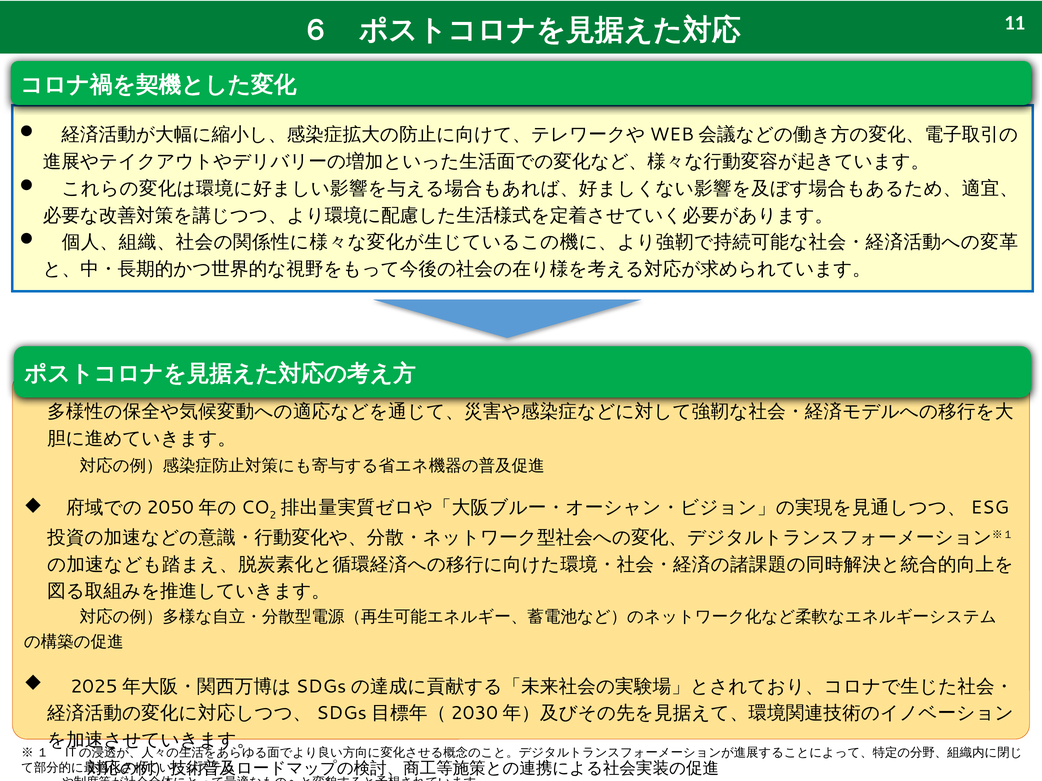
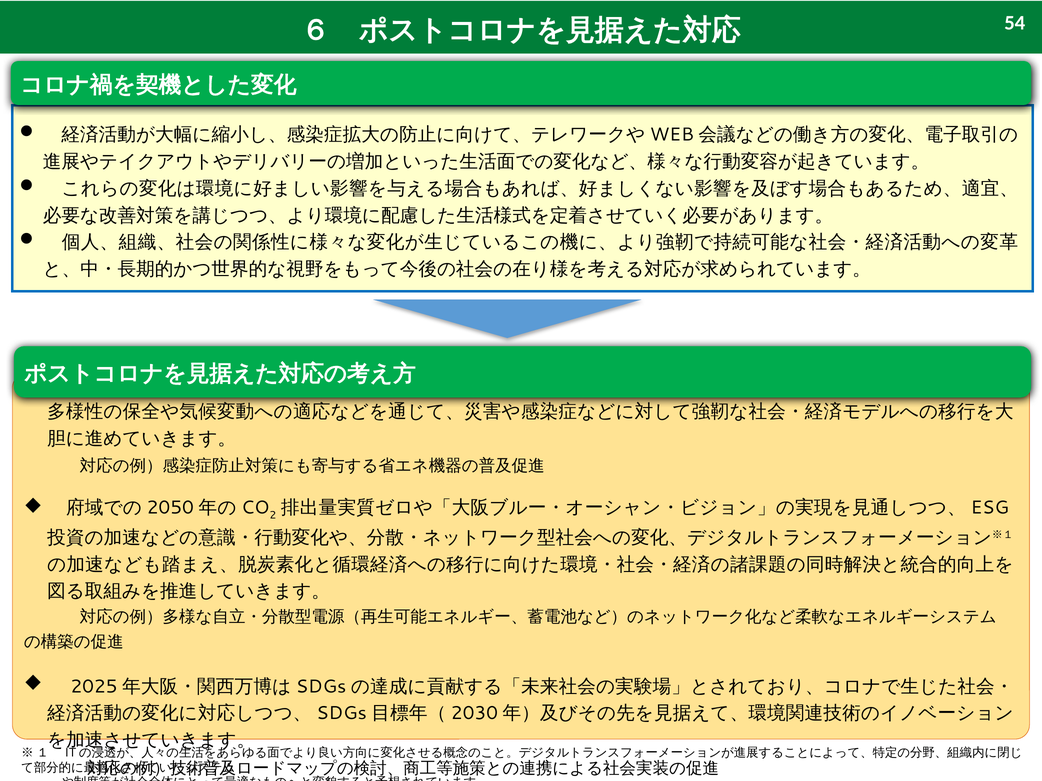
11: 11 -> 54 (1015, 23)
